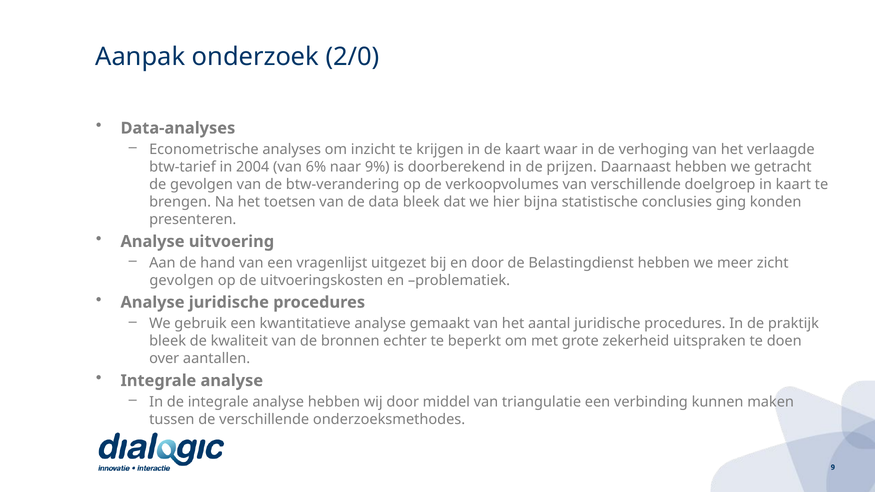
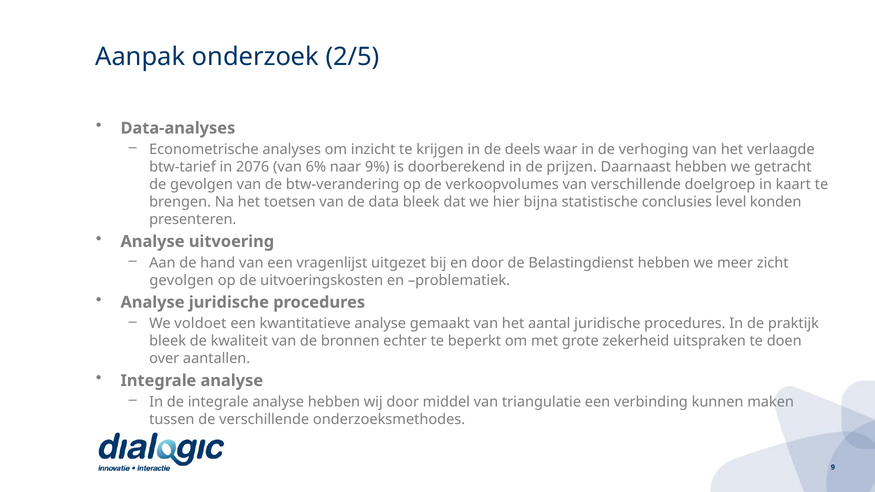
2/0: 2/0 -> 2/5 (353, 57)
de kaart: kaart -> deels (523, 150)
2004: 2004 -> 2076 (253, 167)
ging: ging -> level (731, 202)
gebruik: gebruik -> voldoet (200, 324)
